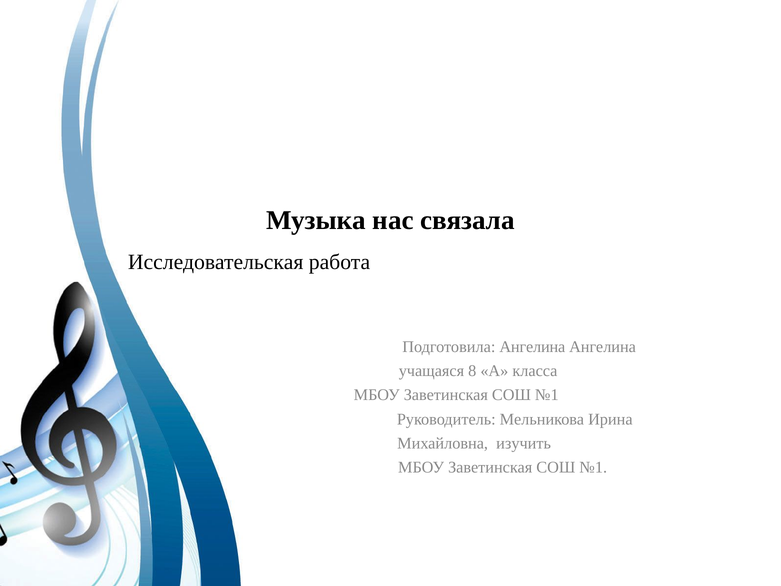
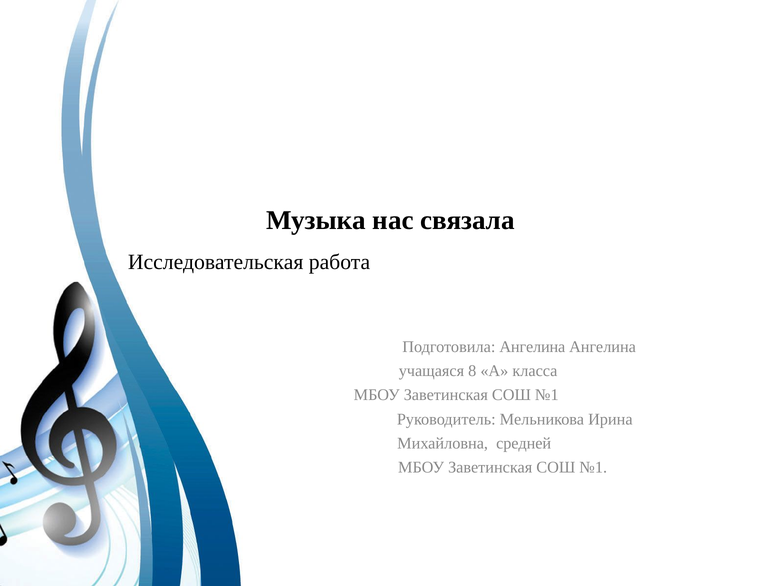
изучить: изучить -> средней (524, 443)
